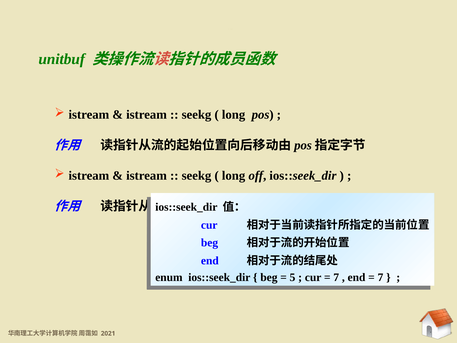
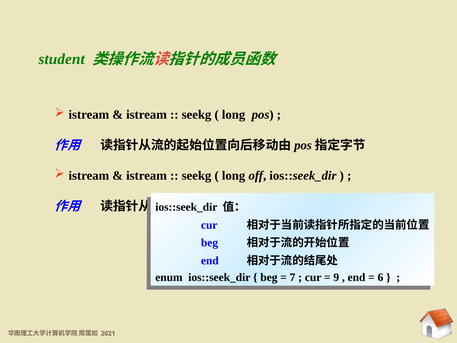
unitbuf: unitbuf -> student (62, 59)
5: 5 -> 7 (293, 277)
7: 7 -> 9 (336, 277)
7: 7 -> 6 (380, 277)
